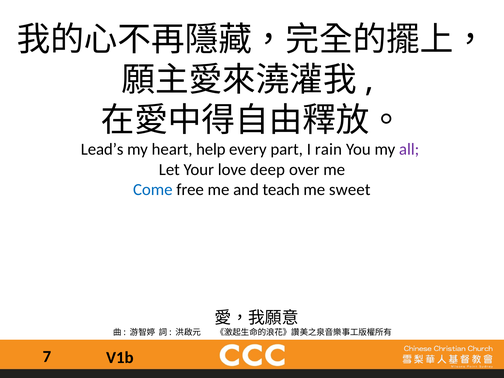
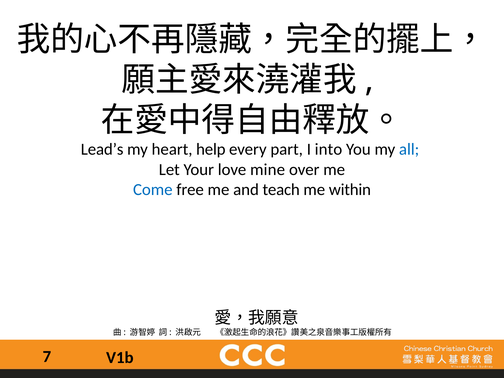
rain: rain -> into (328, 149)
all colour: purple -> blue (409, 149)
deep: deep -> mine (268, 170)
sweet: sweet -> within (350, 190)
